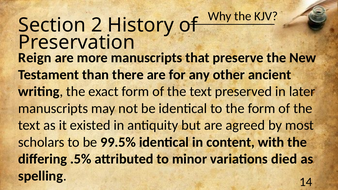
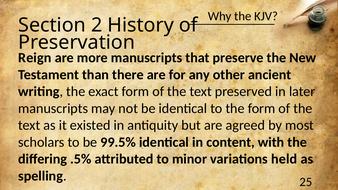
died: died -> held (284, 159)
14: 14 -> 25 (306, 182)
